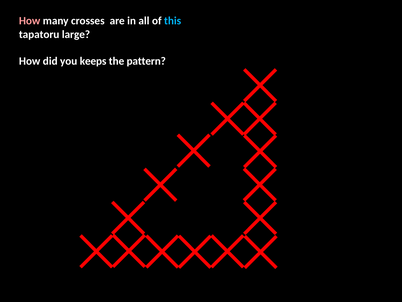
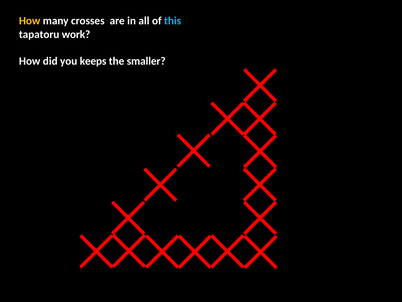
How colour: pink -> yellow (30, 21)
large: large -> work (76, 34)
pattern: pattern -> smaller (146, 61)
